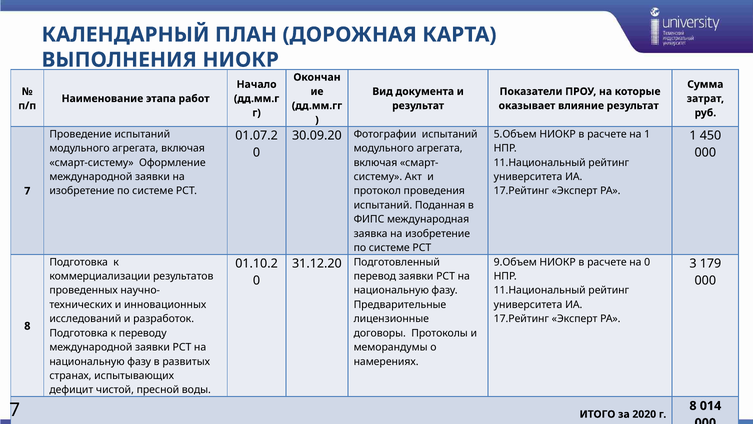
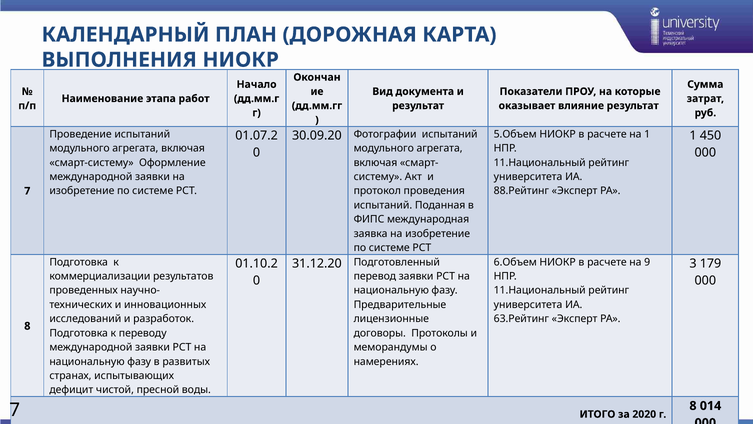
17.Рейтинг: 17.Рейтинг -> 88.Рейтинг (521, 191)
9.Объем: 9.Объем -> 6.Объем (515, 262)
на 0: 0 -> 9 (647, 262)
17.Рейтинг: 17.Рейтинг -> 63.Рейтинг (521, 319)
